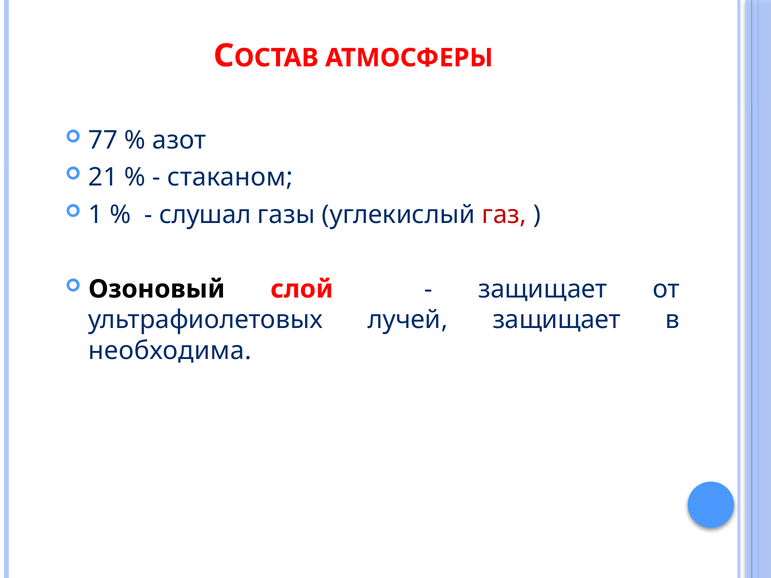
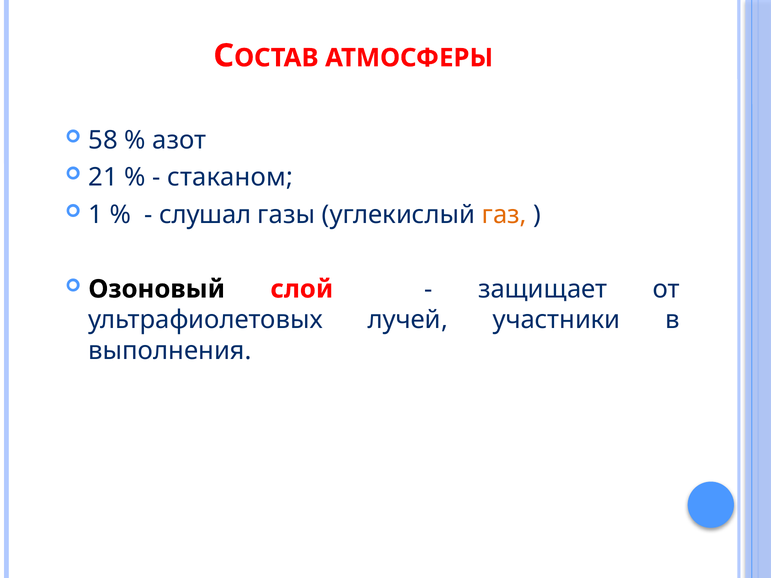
77: 77 -> 58 (103, 140)
газ colour: red -> orange (504, 215)
лучей защищает: защищает -> участники (557, 320)
необходима: необходима -> выполнения (170, 351)
